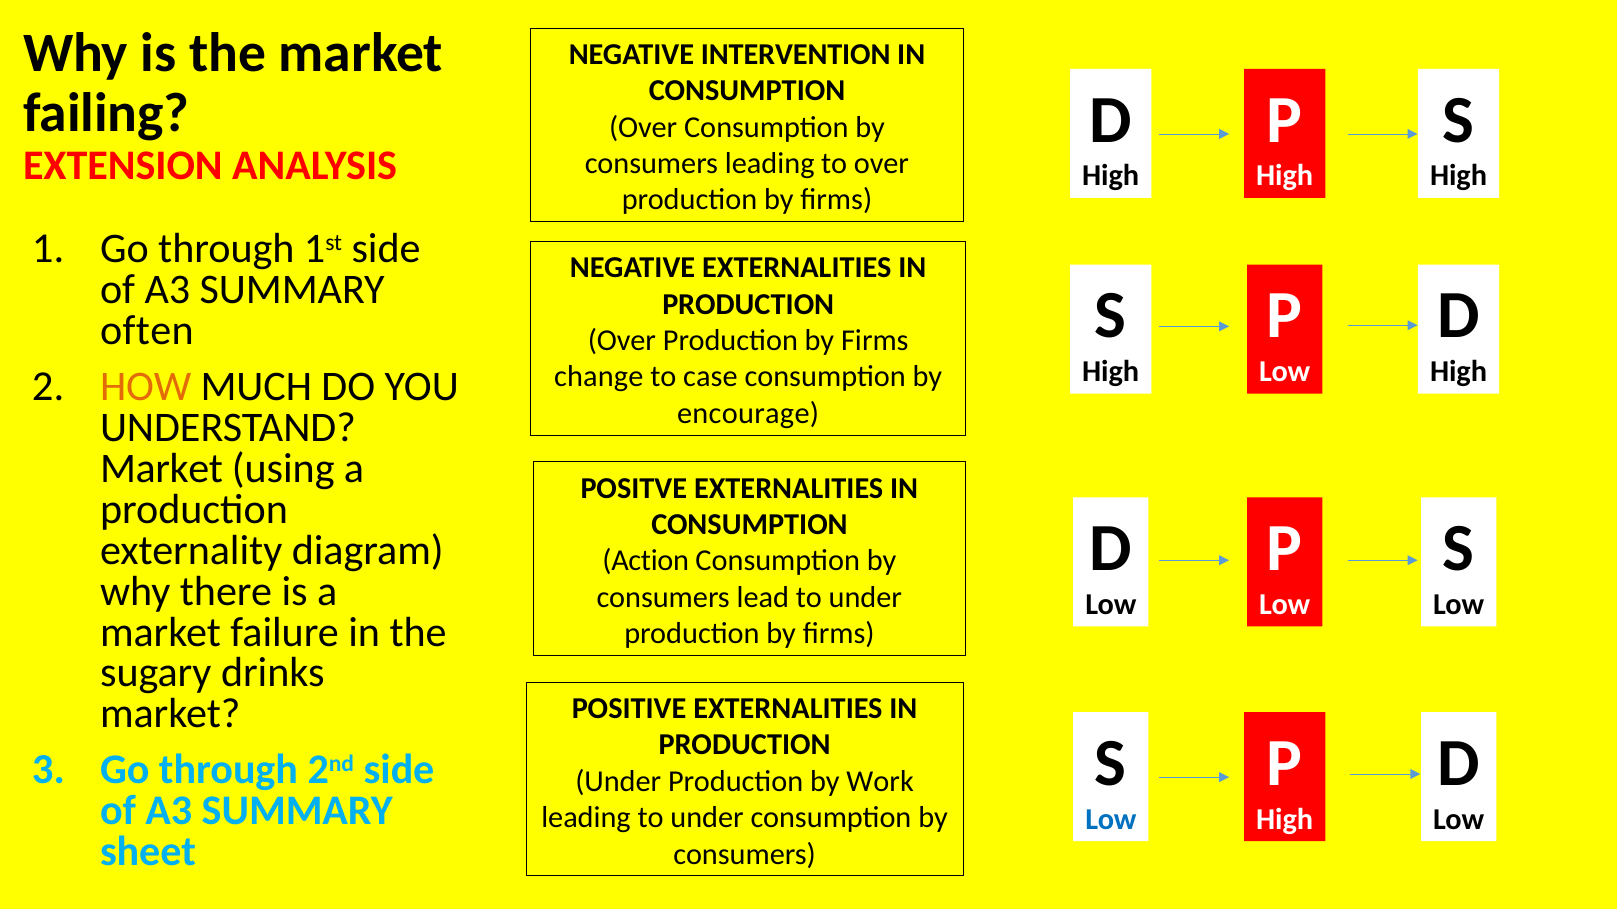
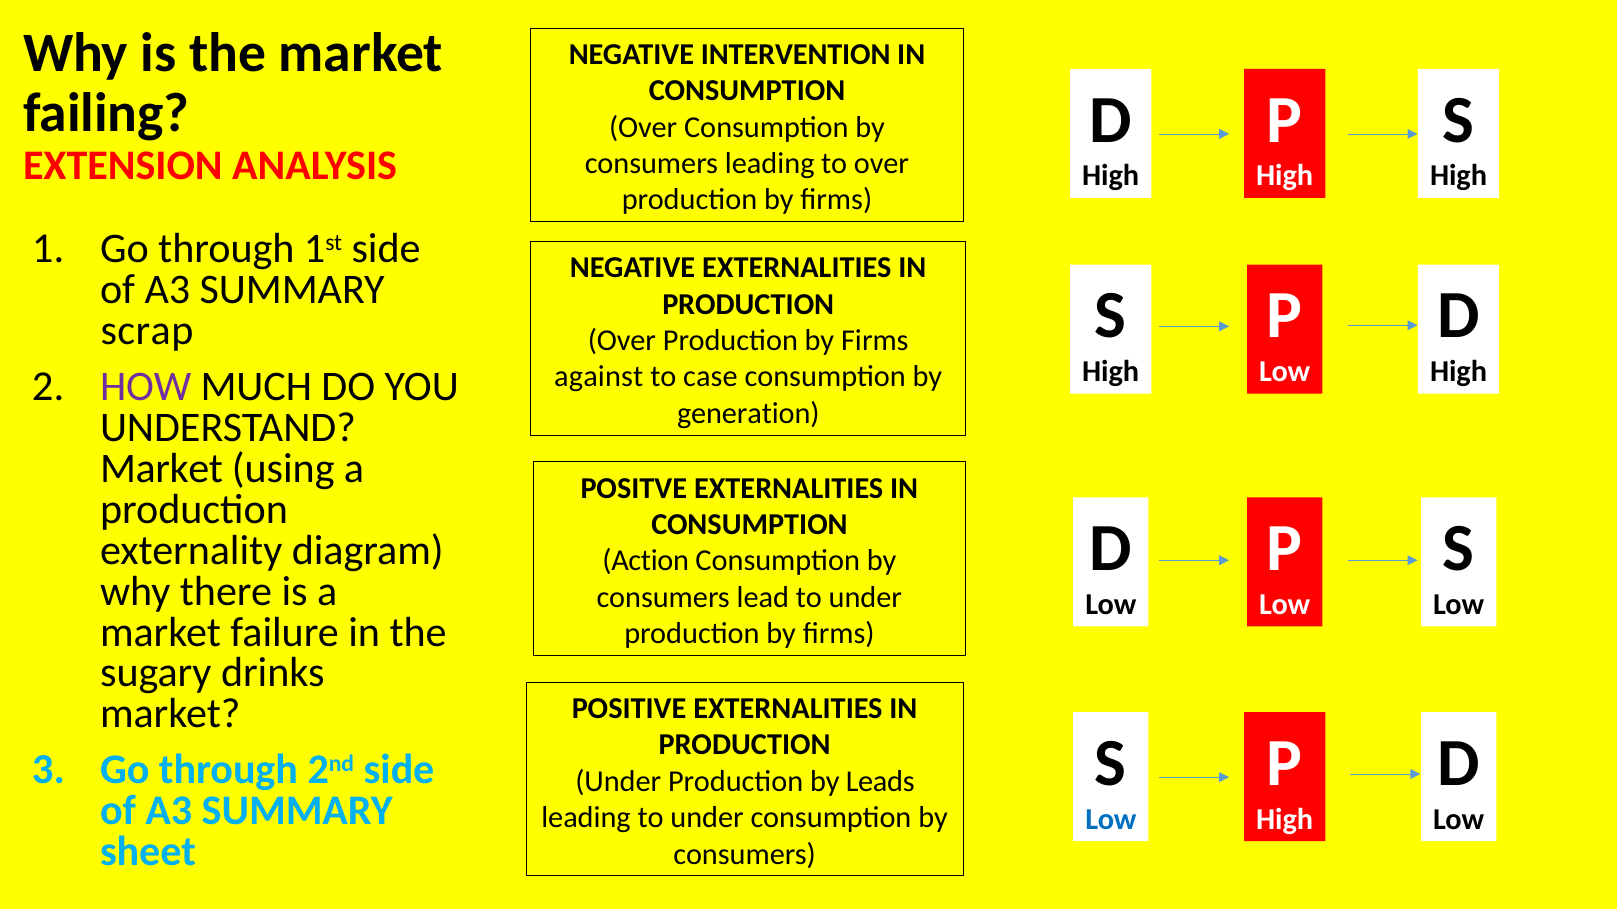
often: often -> scrap (147, 331)
change: change -> against (599, 377)
HOW colour: orange -> purple (146, 387)
encourage: encourage -> generation (748, 413)
Work: Work -> Leads (880, 782)
